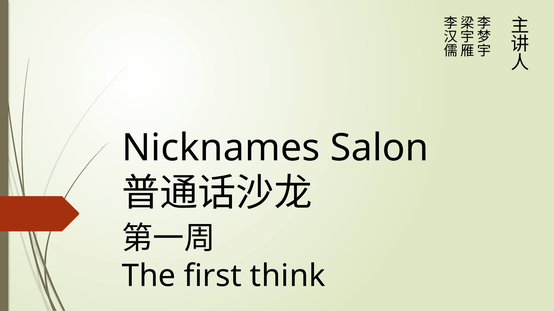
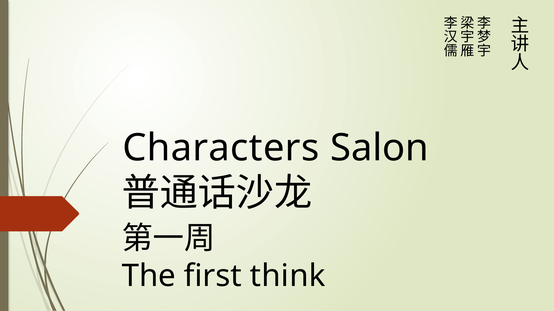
Nicknames: Nicknames -> Characters (221, 148)
